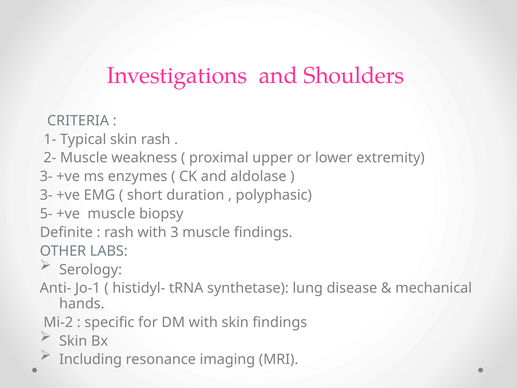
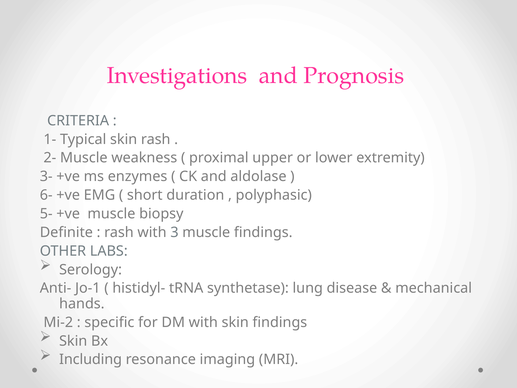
Shoulders: Shoulders -> Prognosis (354, 76)
3-: 3- -> 6- (46, 195)
